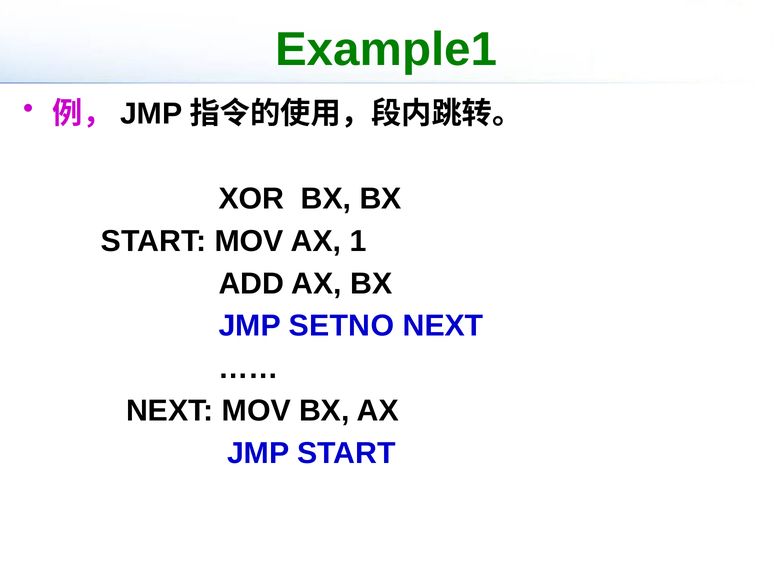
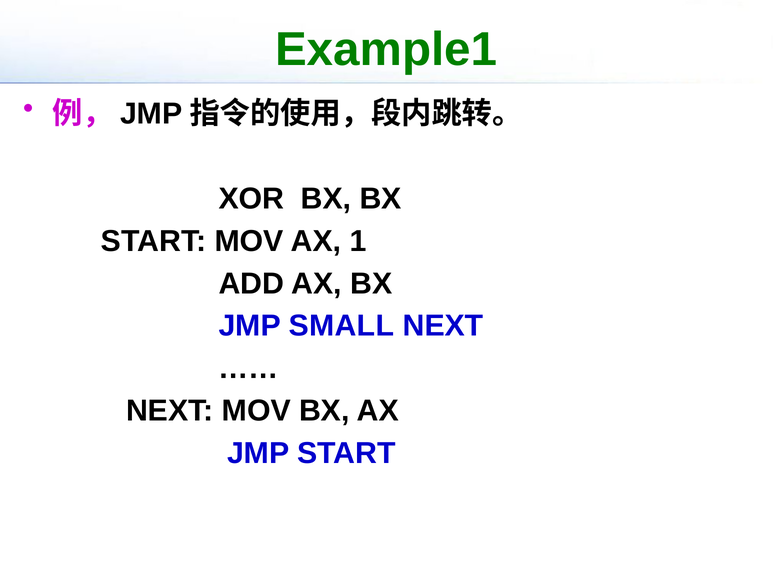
SETNO: SETNO -> SMALL (341, 326)
